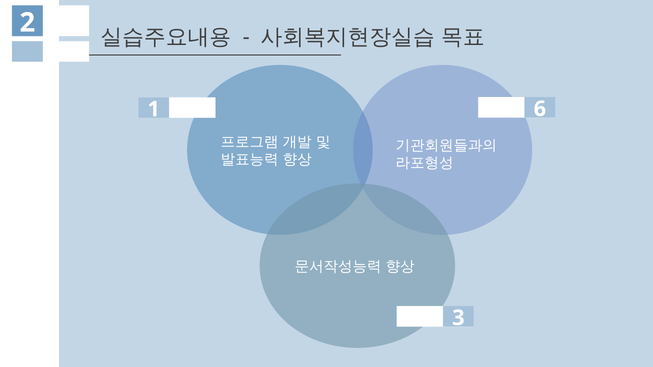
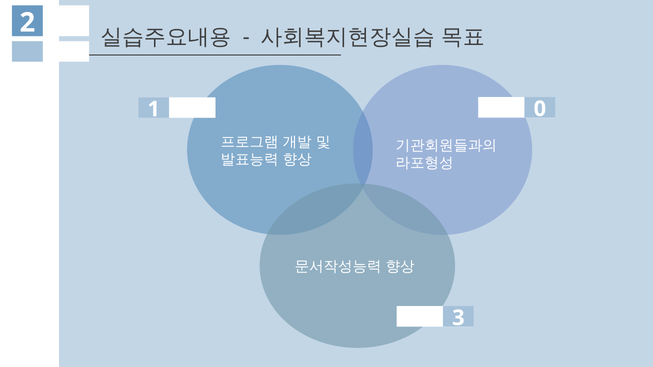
6: 6 -> 0 (540, 109)
